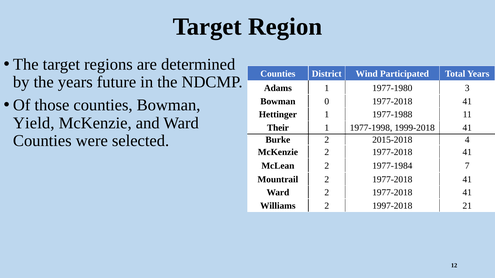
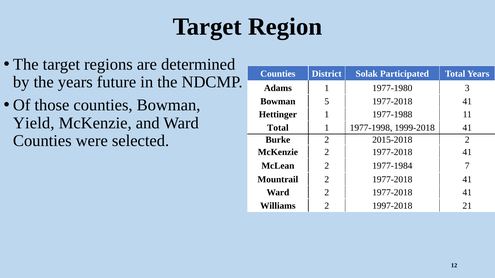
Wind: Wind -> Solak (367, 74)
0: 0 -> 5 (327, 101)
Their: Their -> Total (278, 128)
2015-2018 4: 4 -> 2 (467, 140)
